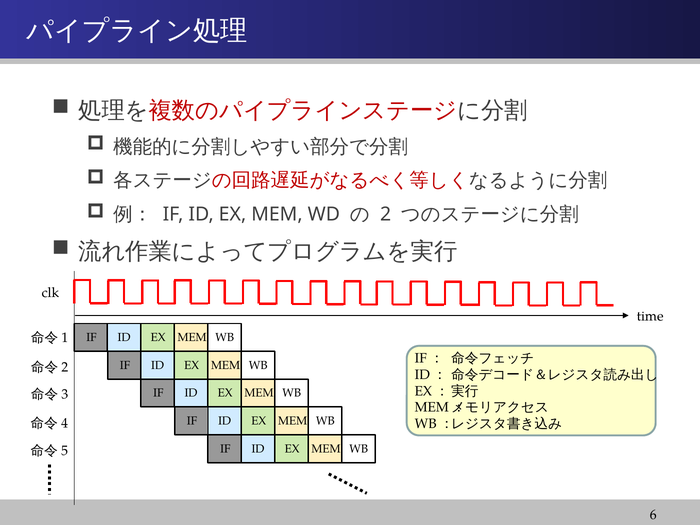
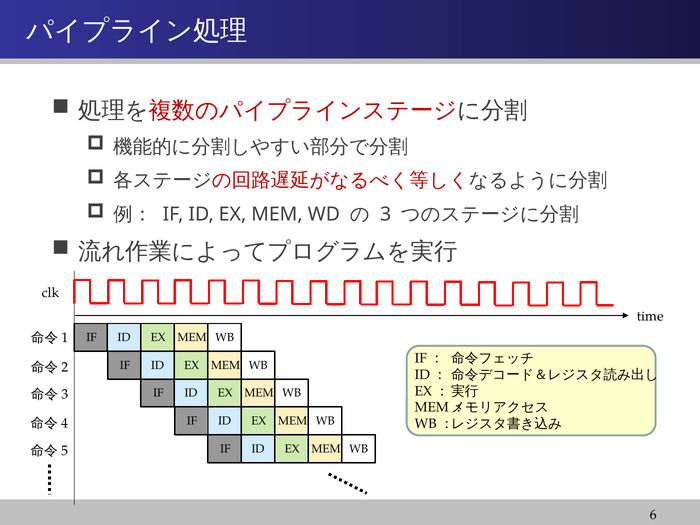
2: 2 -> 3 (386, 214)
